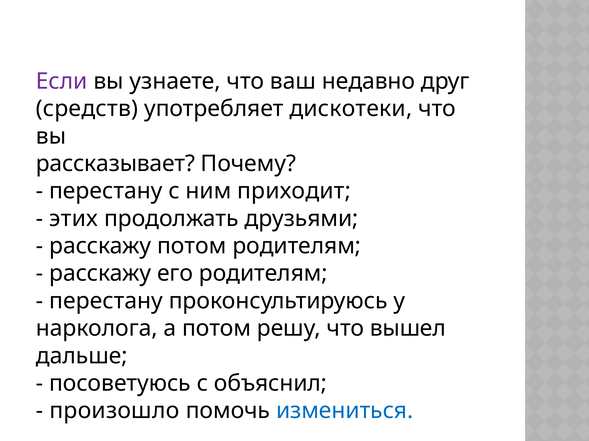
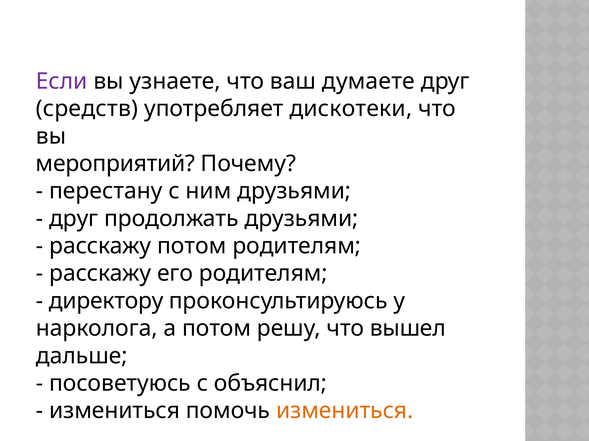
недавно: недавно -> думаете (368, 81)
рассказывает: рассказывает -> мероприятий (115, 164)
ним приходит: приходит -> друзьями (294, 191)
этих: этих -> друг (74, 219)
перестану: перестану -> директору (106, 301)
произошло: произошло -> измениться (115, 411)
измениться colour: blue -> orange (345, 411)
